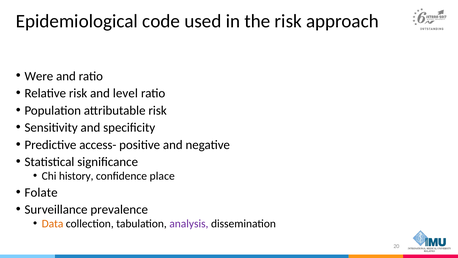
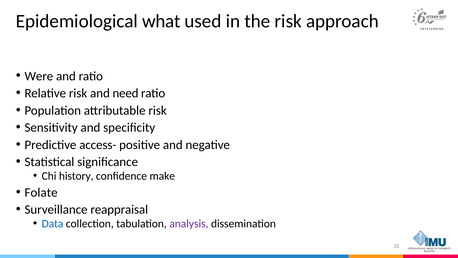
code: code -> what (161, 21)
level: level -> need (126, 93)
place: place -> make (162, 176)
prevalence: prevalence -> reappraisal (119, 209)
Data colour: orange -> blue (53, 224)
